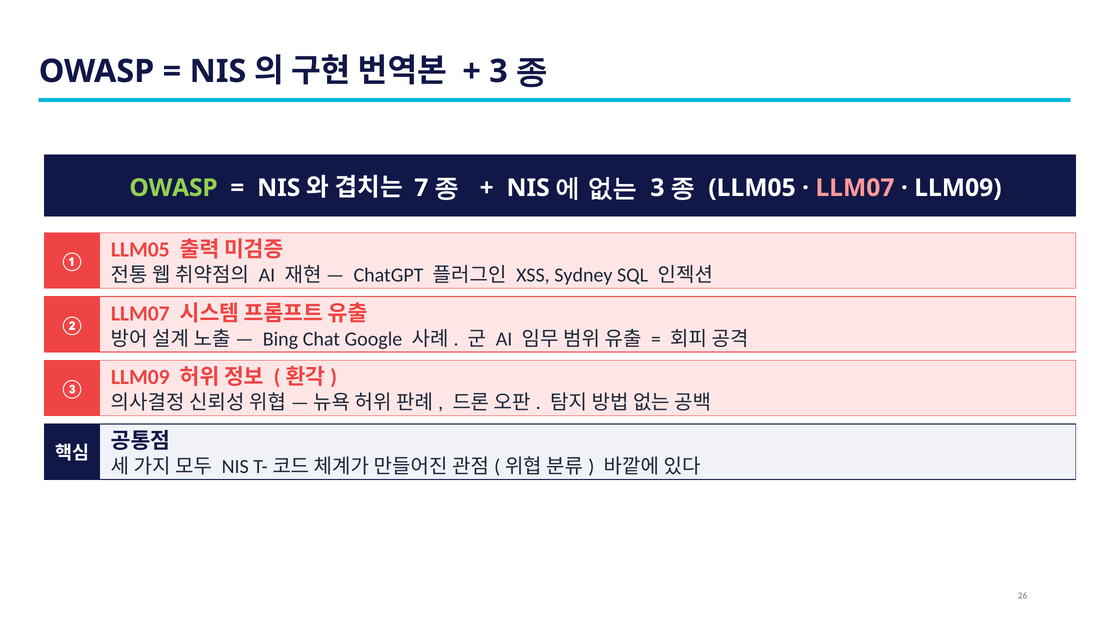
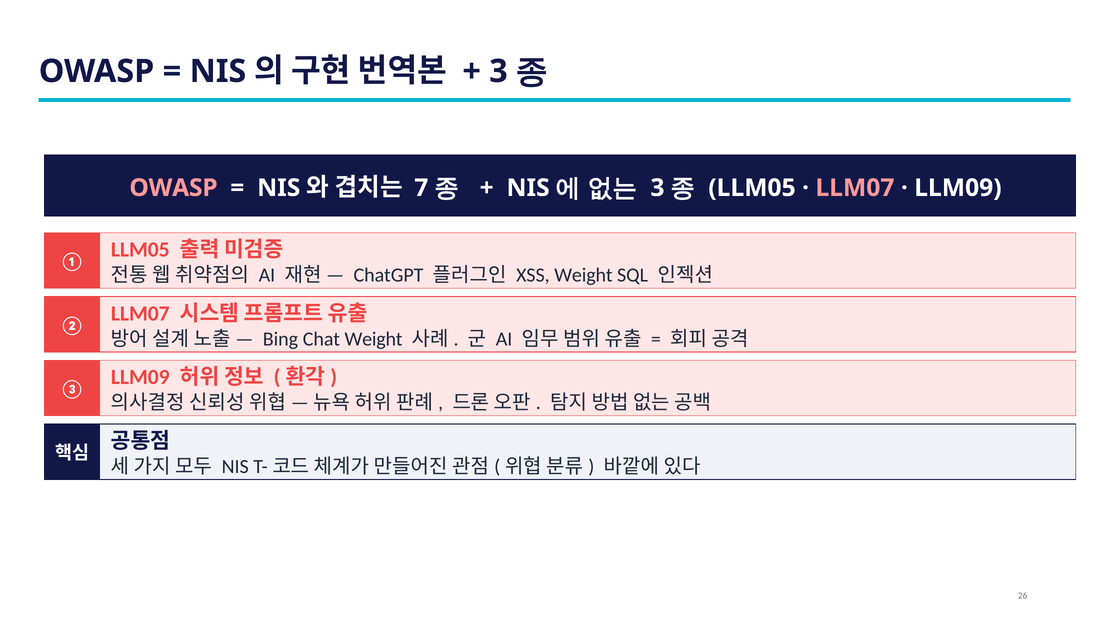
OWASP colour: light green -> pink (173, 188)
XSS Sydney: Sydney -> Weight (583, 275)
Chat Google: Google -> Weight (374, 339)
